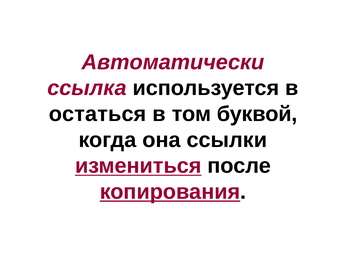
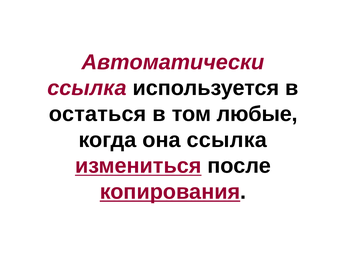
буквой: буквой -> любые (257, 114)
она ссылки: ссылки -> ссылка (227, 140)
